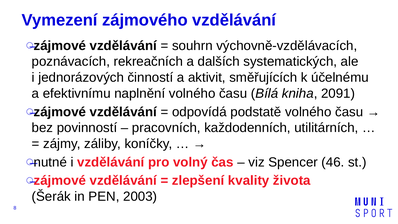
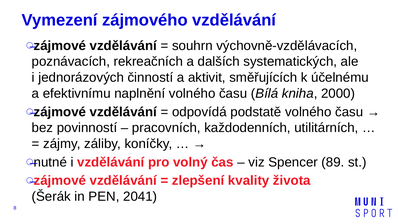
2091: 2091 -> 2000 (338, 93)
46: 46 -> 89 (333, 162)
2003: 2003 -> 2041 (140, 196)
